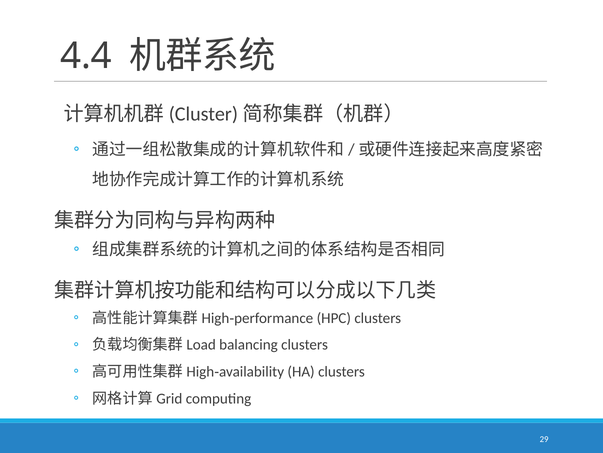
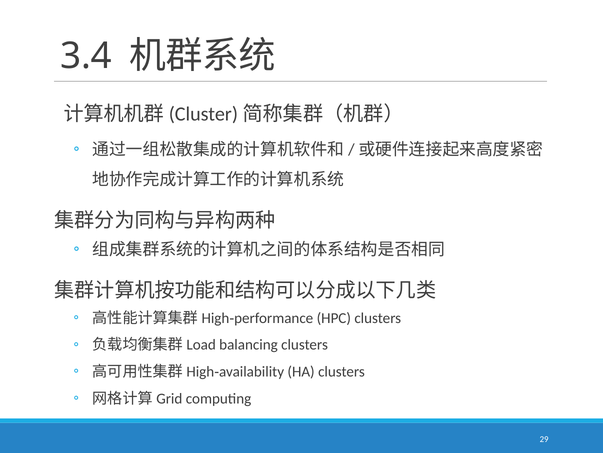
4.4: 4.4 -> 3.4 (86, 56)
